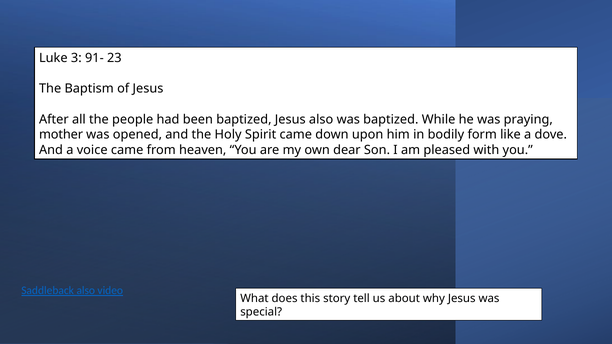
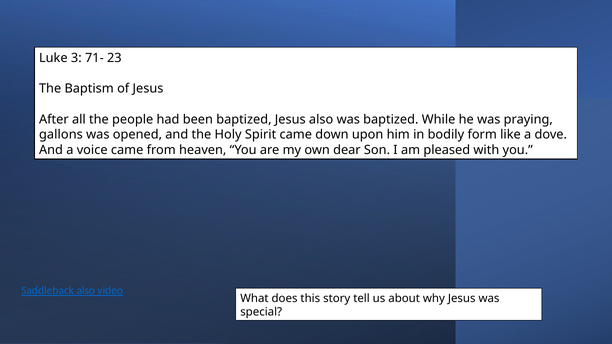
91-: 91- -> 71- (94, 58)
mother: mother -> gallons (61, 135)
